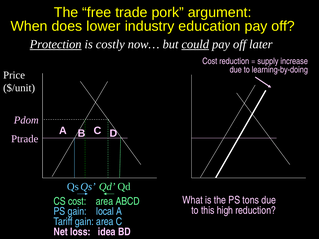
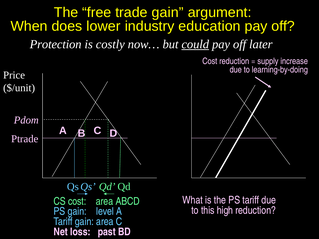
trade pork: pork -> gain (168, 13)
Protection underline: present -> none (56, 44)
PS tons: tons -> tariff (251, 200)
local: local -> level (105, 212)
idea: idea -> past (107, 232)
